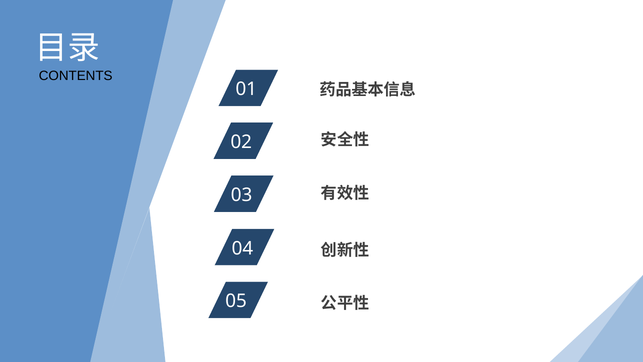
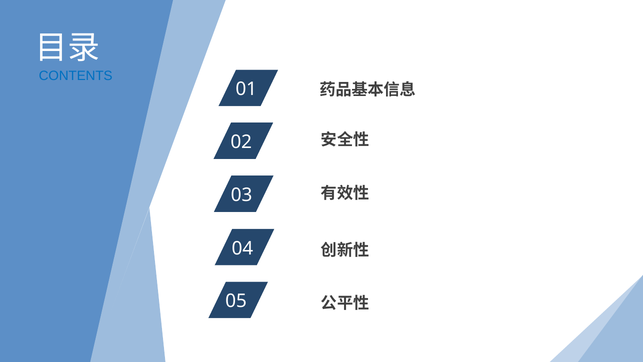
CONTENTS colour: black -> blue (76, 76)
